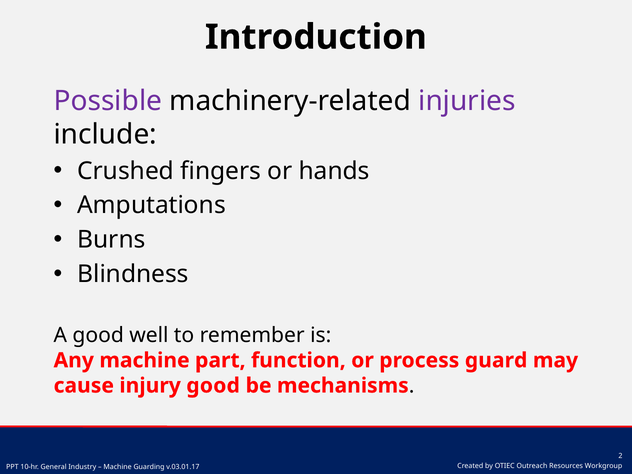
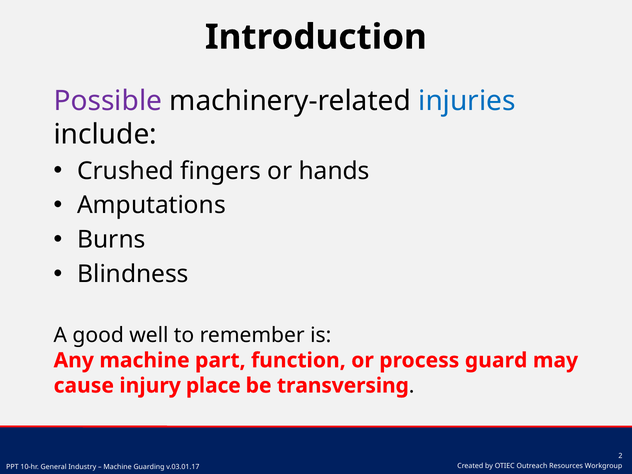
injuries colour: purple -> blue (467, 101)
injury good: good -> place (213, 386)
mechanisms: mechanisms -> transversing (343, 386)
